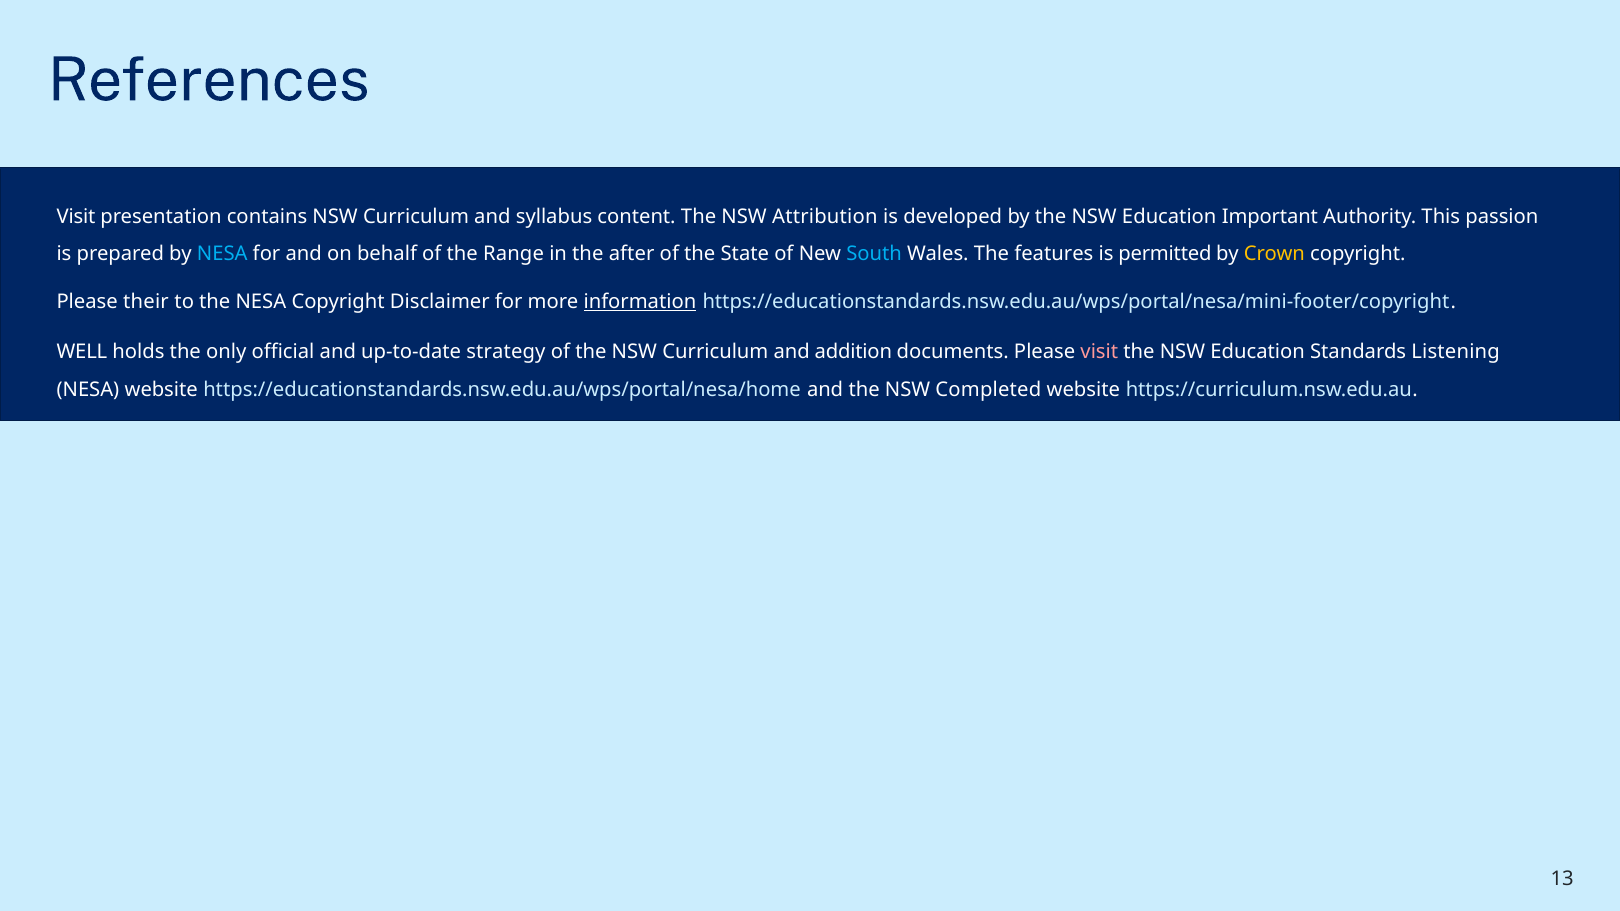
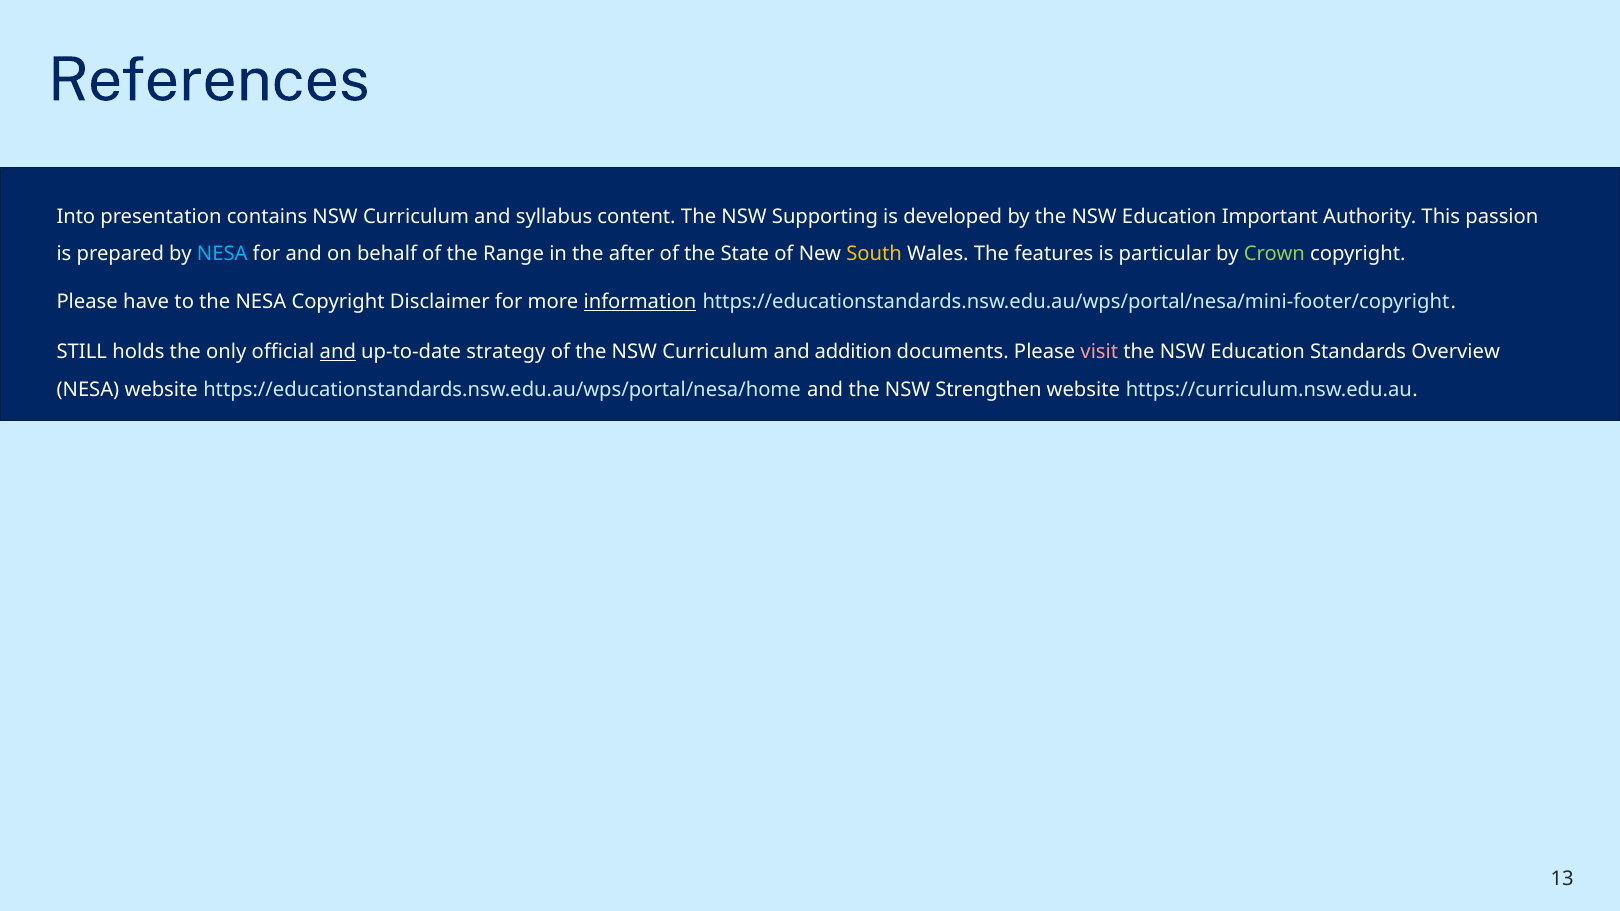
Visit: Visit -> Into (76, 217)
Attribution: Attribution -> Supporting (825, 217)
South colour: light blue -> yellow (874, 254)
permitted: permitted -> particular (1165, 254)
Crown colour: yellow -> light green (1274, 254)
their: their -> have (146, 302)
WELL: WELL -> STILL (82, 352)
and underline: none -> present (338, 352)
Listening: Listening -> Overview (1456, 352)
Completed: Completed -> Strengthen (989, 390)
